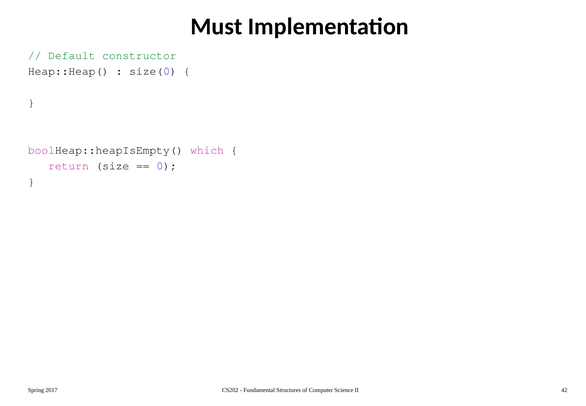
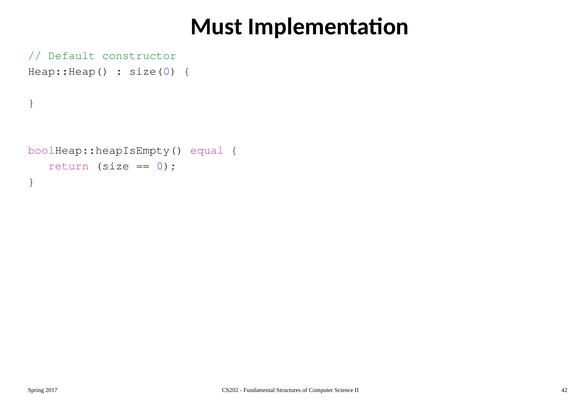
which: which -> equal (207, 150)
